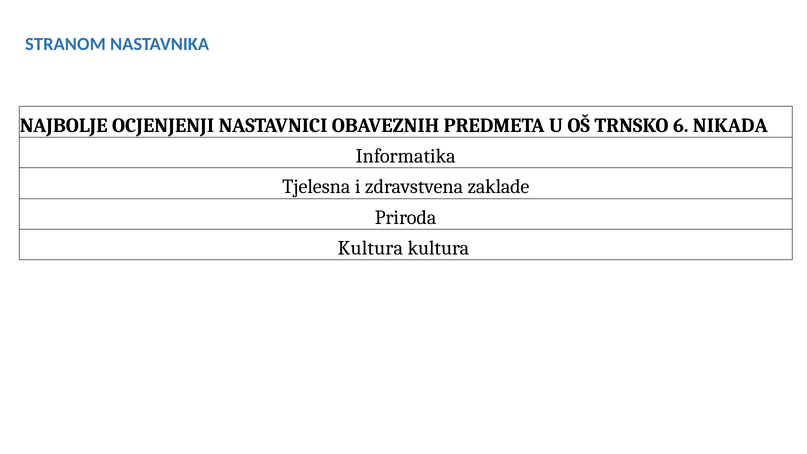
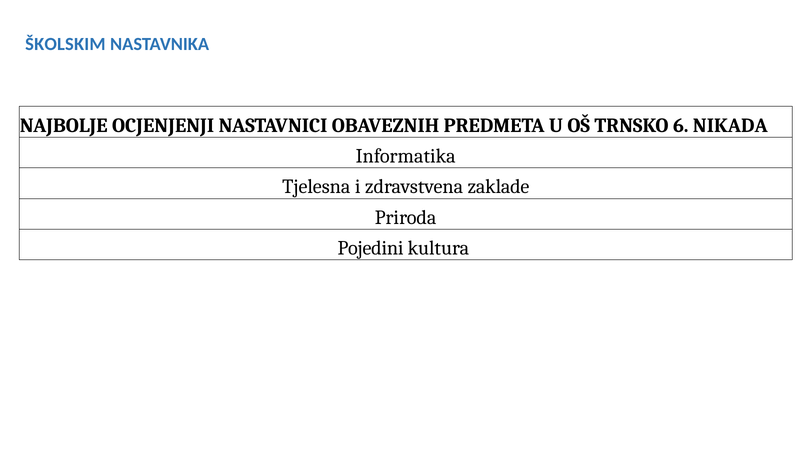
STRANOM: STRANOM -> ŠKOLSKIM (65, 44)
Kultura: Kultura -> Pojedini (371, 248)
